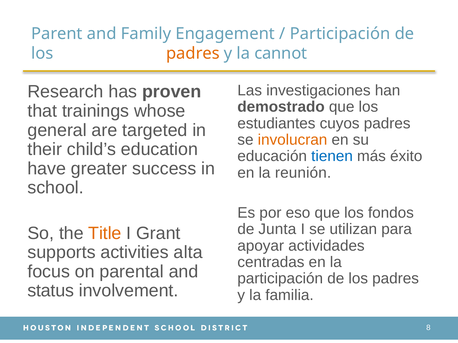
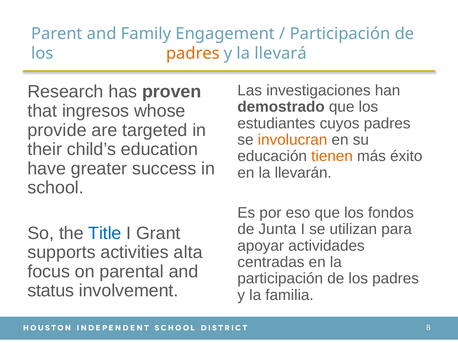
cannot: cannot -> llevará (281, 53)
trainings: trainings -> ingresos (96, 111)
general: general -> provide (57, 130)
tienen colour: blue -> orange (332, 157)
reunión: reunión -> llevarán (303, 173)
Title colour: orange -> blue (105, 233)
